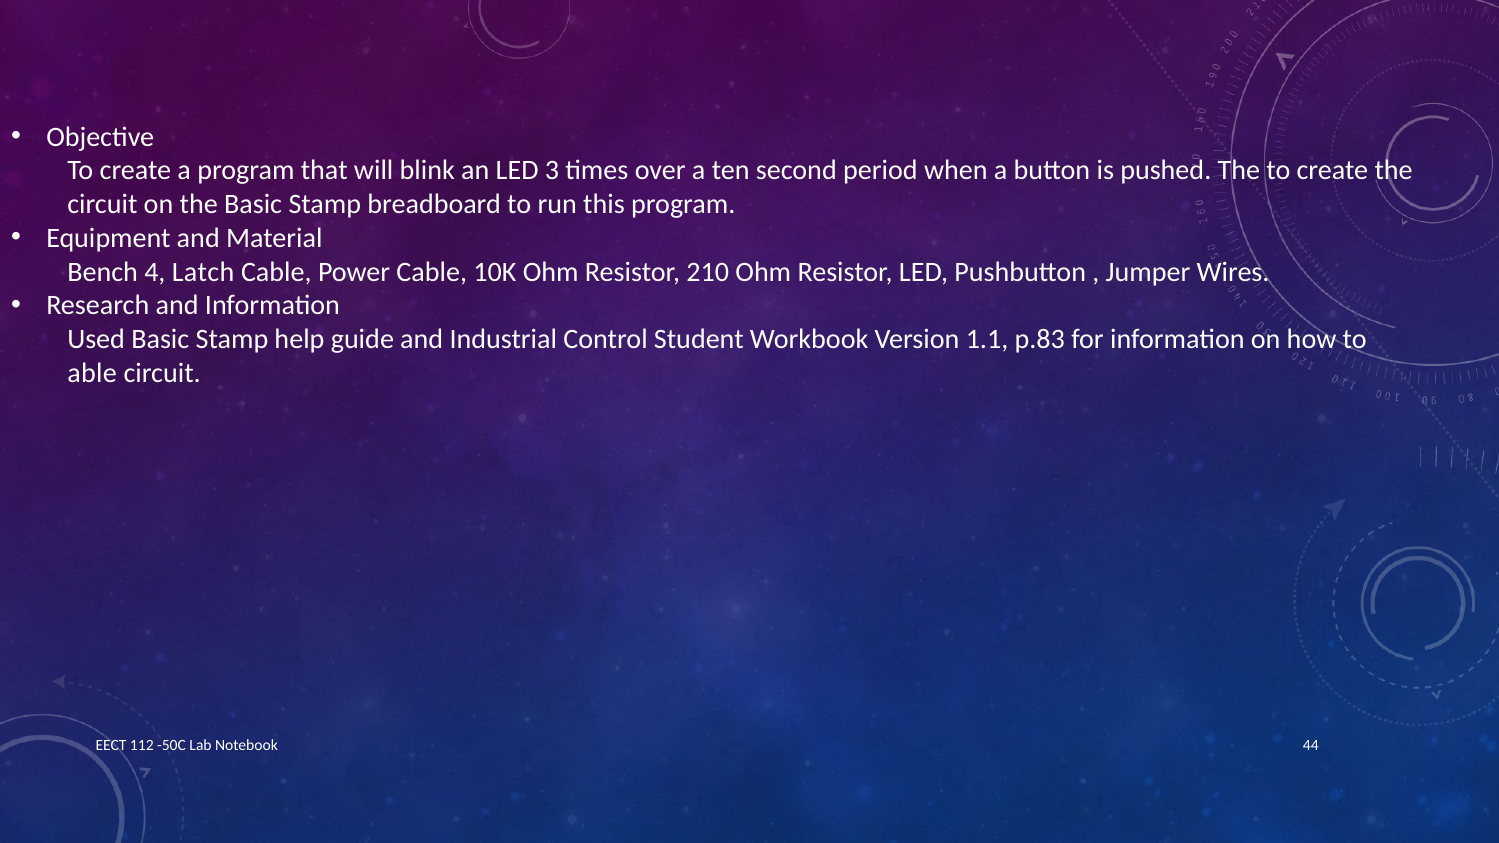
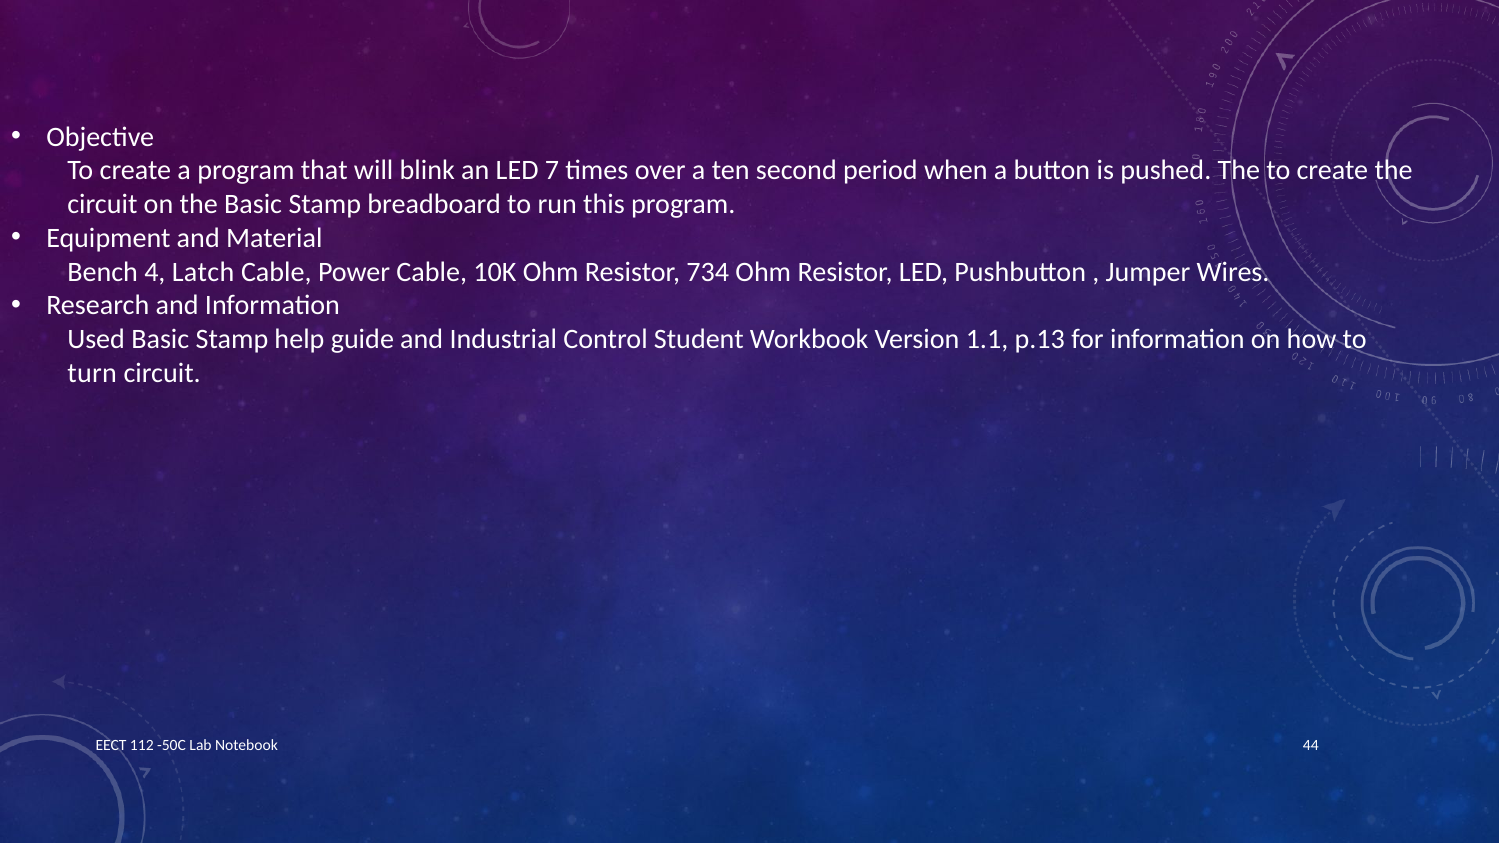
3: 3 -> 7 (552, 171)
210: 210 -> 734 (708, 272)
p.83: p.83 -> p.13 (1040, 339)
able: able -> turn (92, 373)
